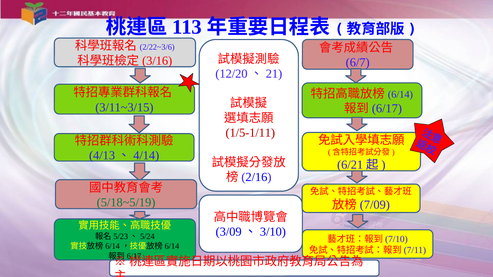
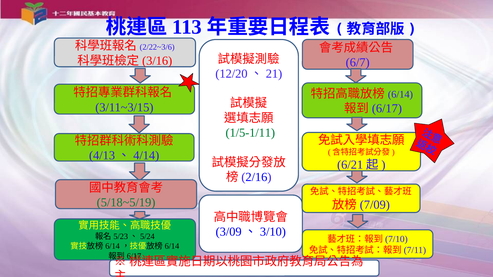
1/5-1/11 colour: red -> green (250, 133)
